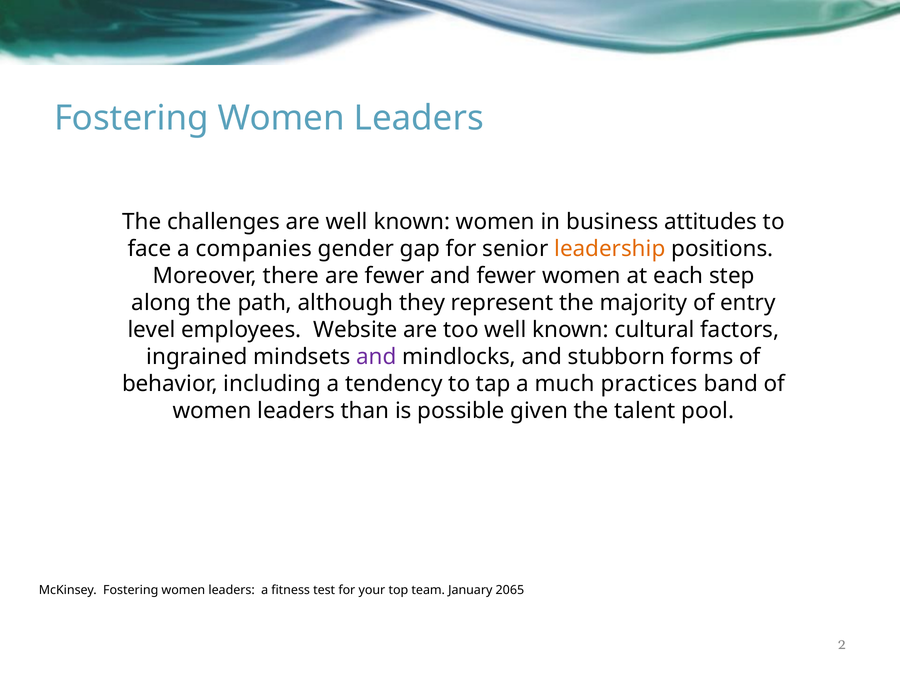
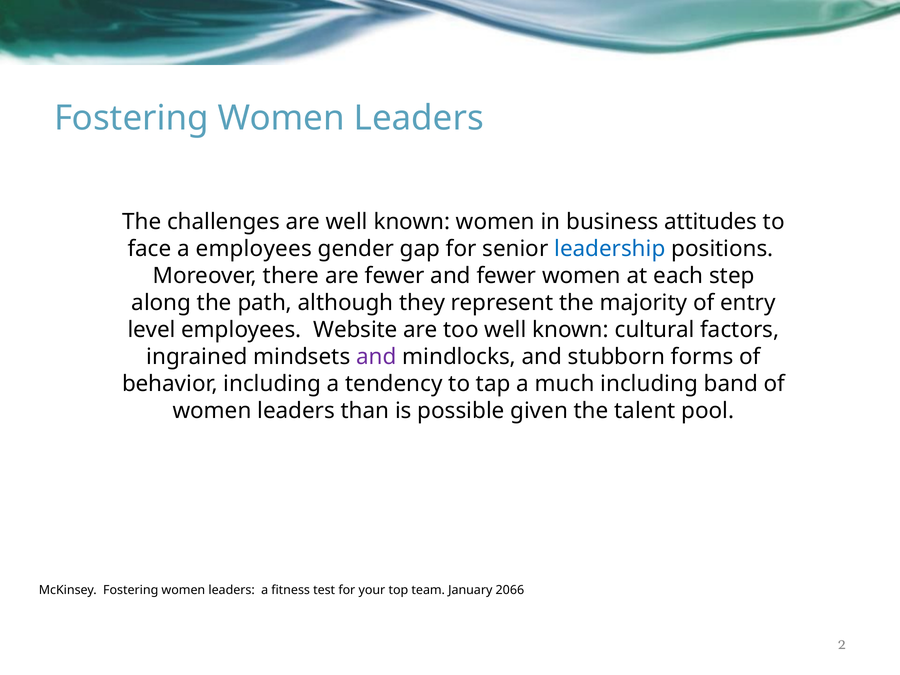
a companies: companies -> employees (254, 249)
leadership colour: orange -> blue (610, 249)
much practices: practices -> including (649, 384)
2065: 2065 -> 2066 (510, 590)
